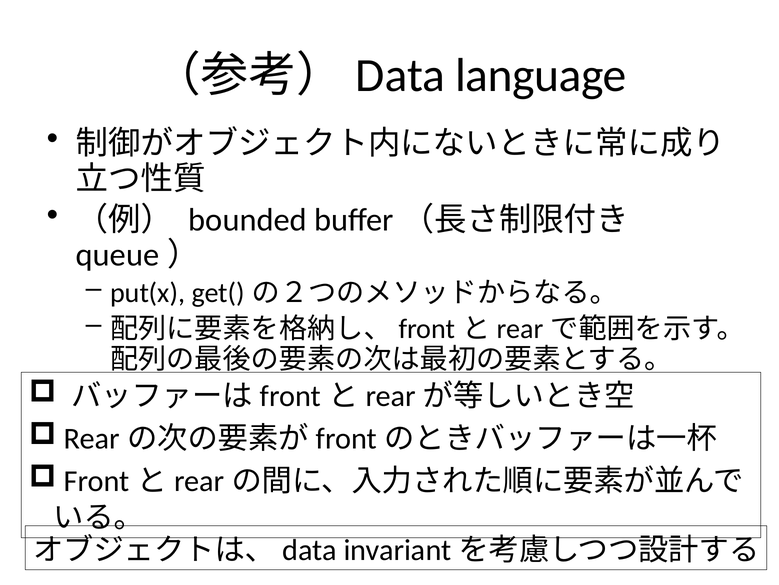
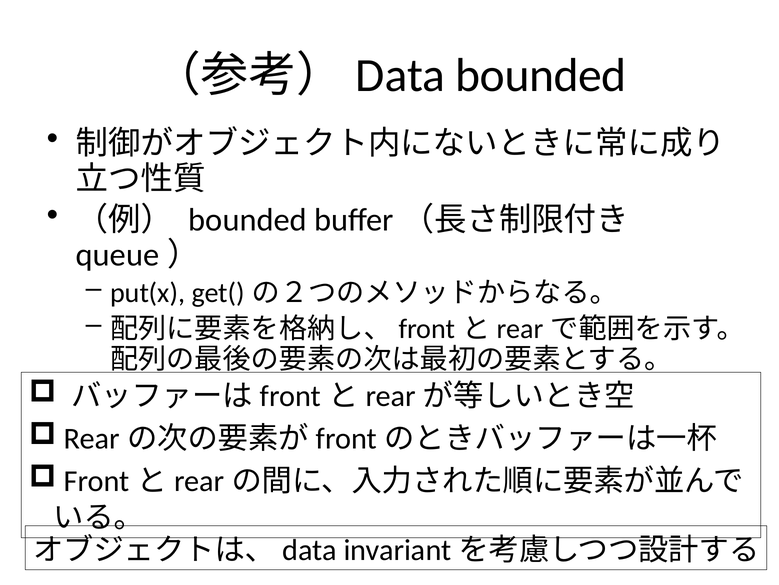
language: language -> bounded (541, 75)
